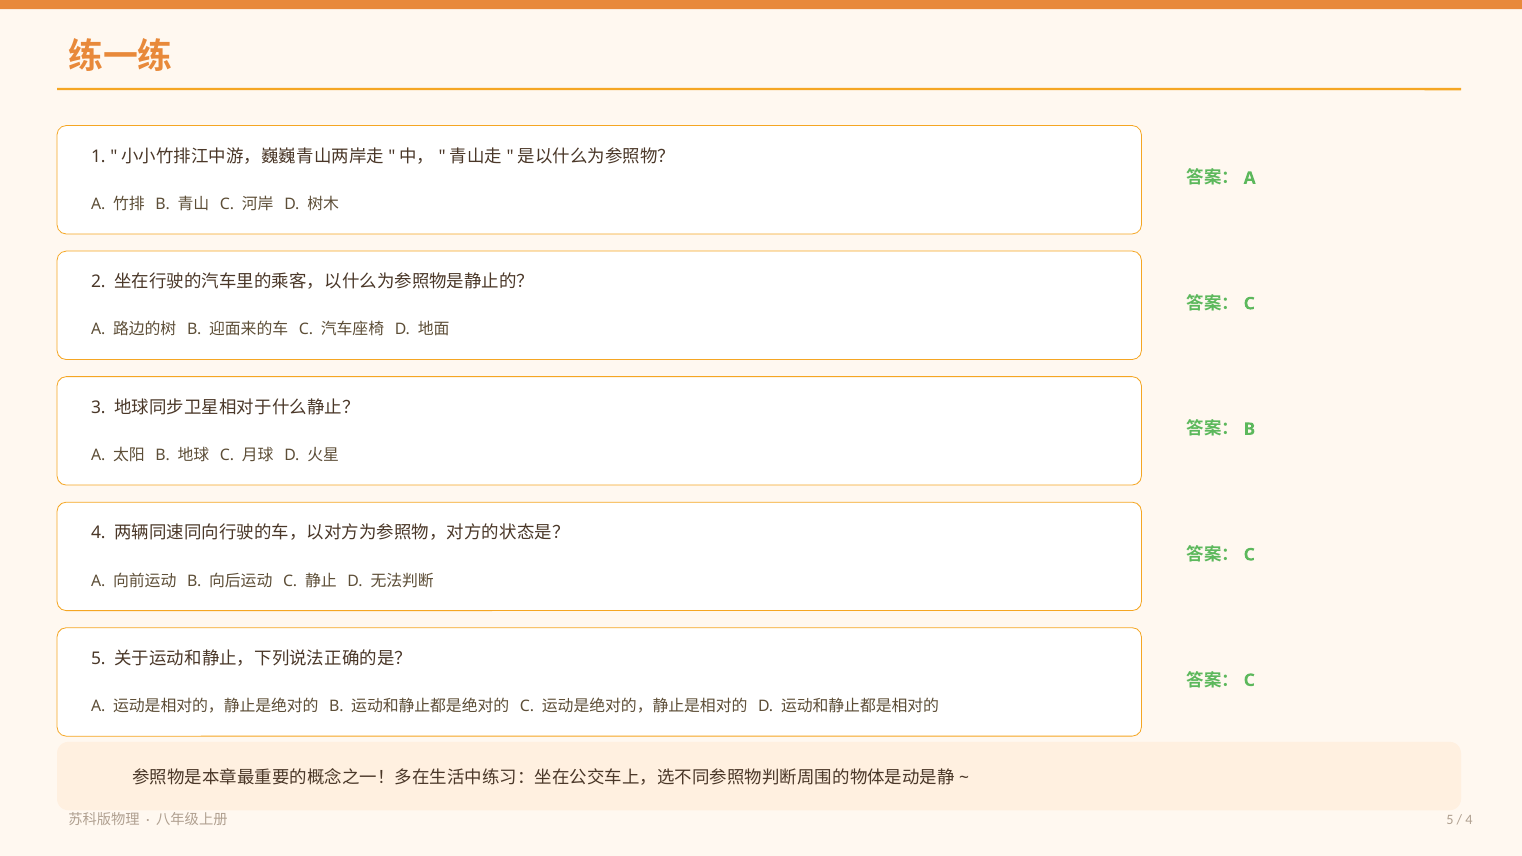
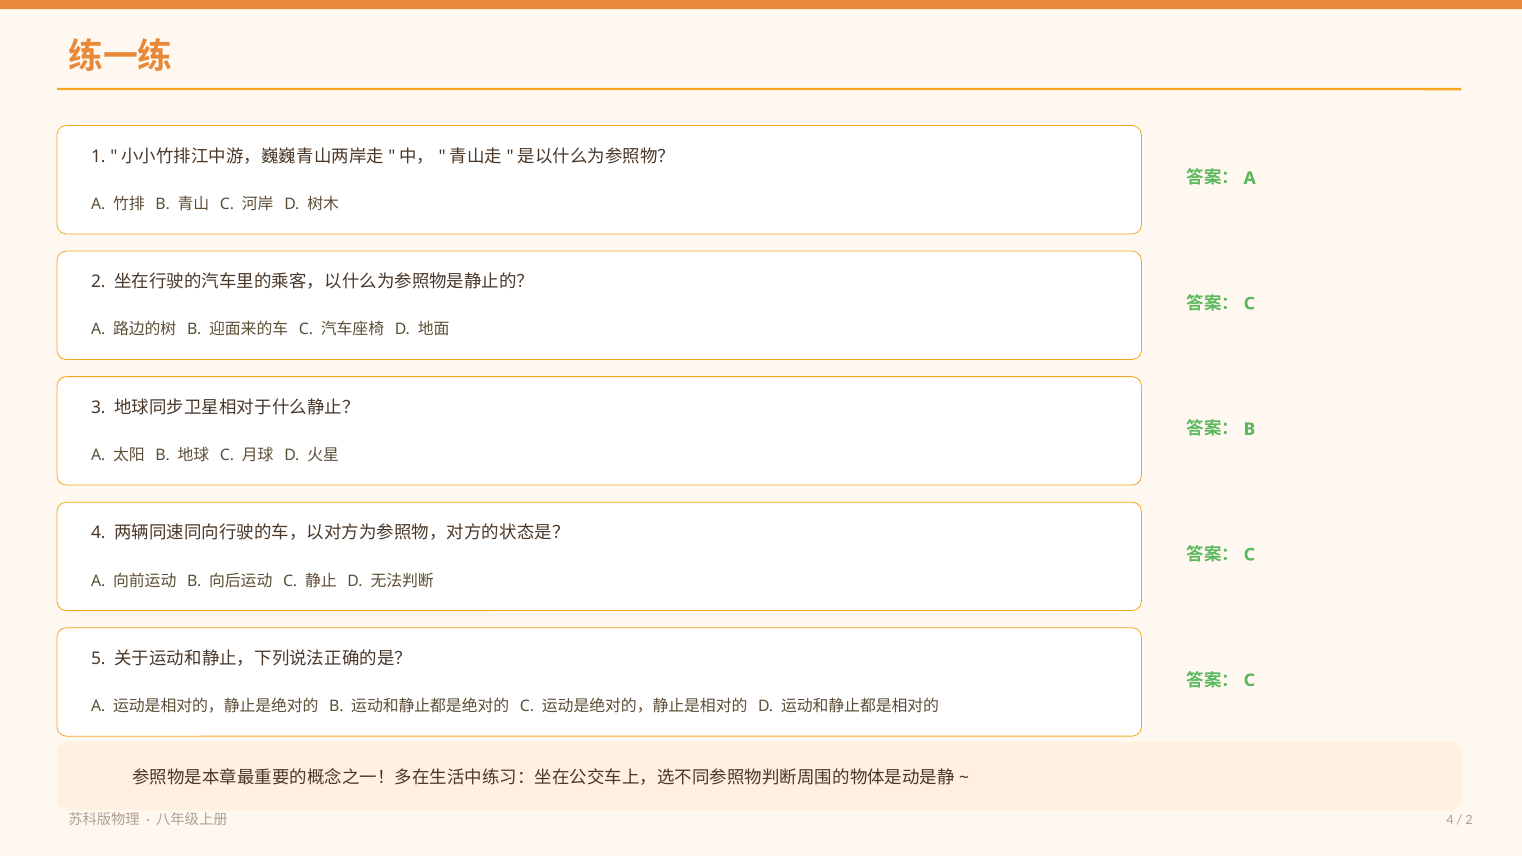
5: 5 -> 4 (1450, 820)
4: 4 -> 2 (1469, 820)
